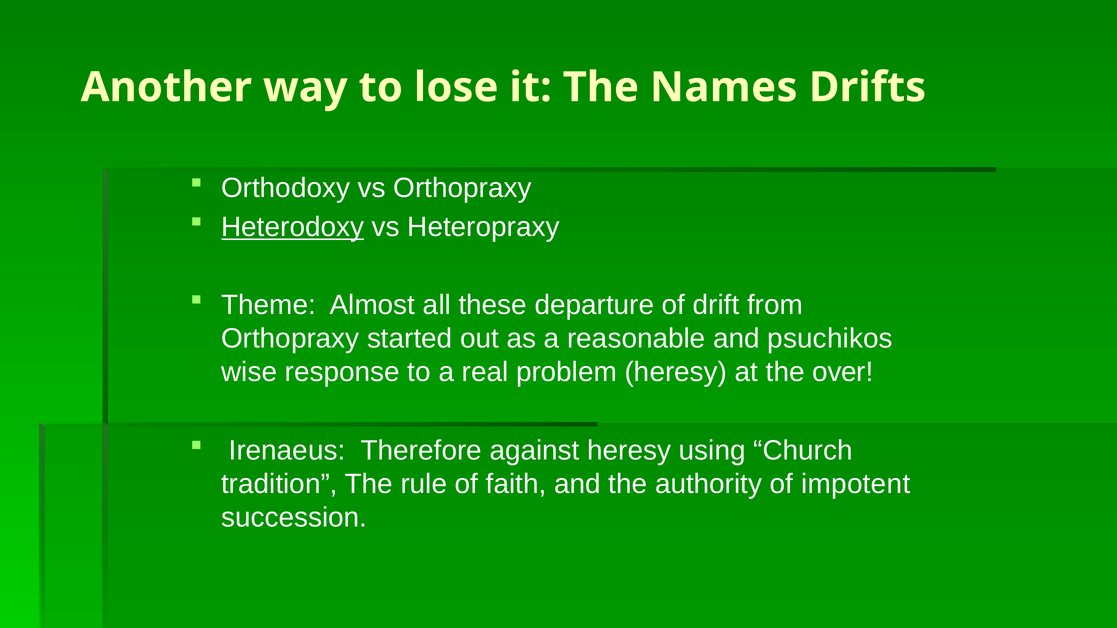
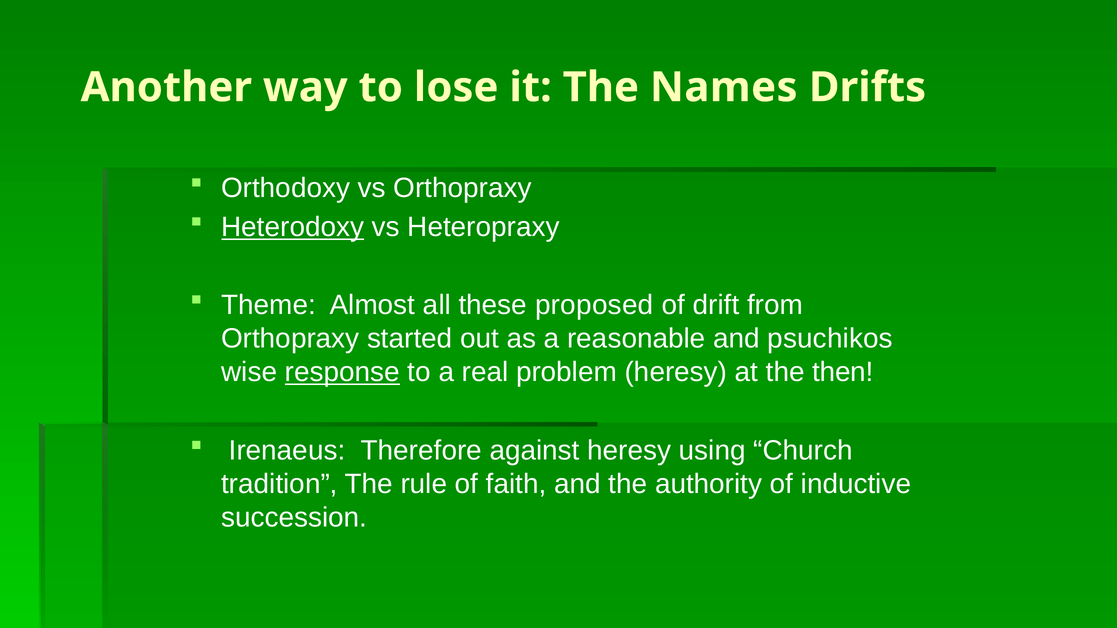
departure: departure -> proposed (594, 305)
response underline: none -> present (342, 372)
over: over -> then (843, 372)
impotent: impotent -> inductive (856, 484)
